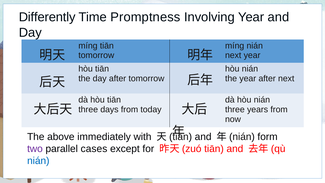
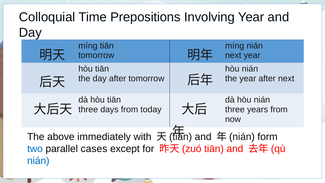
Differently: Differently -> Colloquial (47, 17)
Promptness: Promptness -> Prepositions (145, 17)
two colour: purple -> blue (35, 149)
